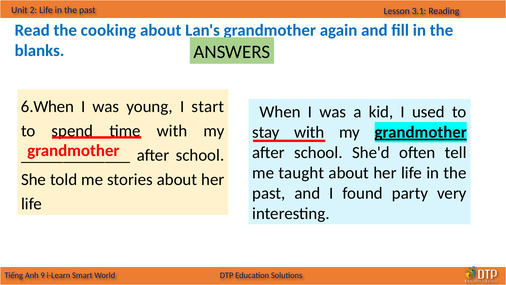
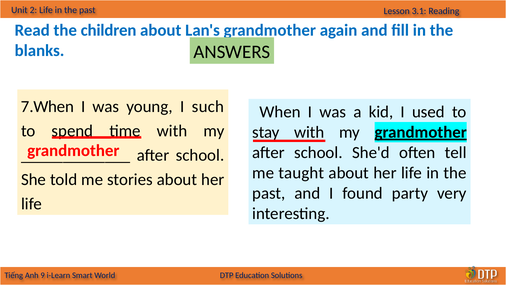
cooking: cooking -> children (109, 30)
6.When: 6.When -> 7.When (48, 107)
start: start -> such (208, 107)
